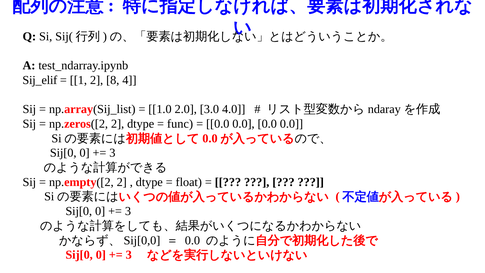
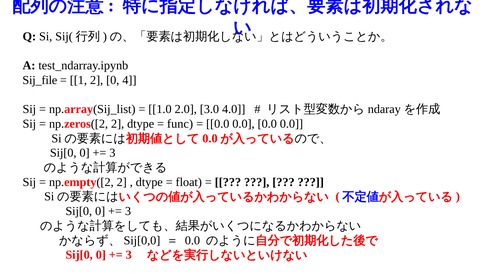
Sij_elif: Sij_elif -> Sij_file (40, 80)
2 8: 8 -> 0 (113, 80)
